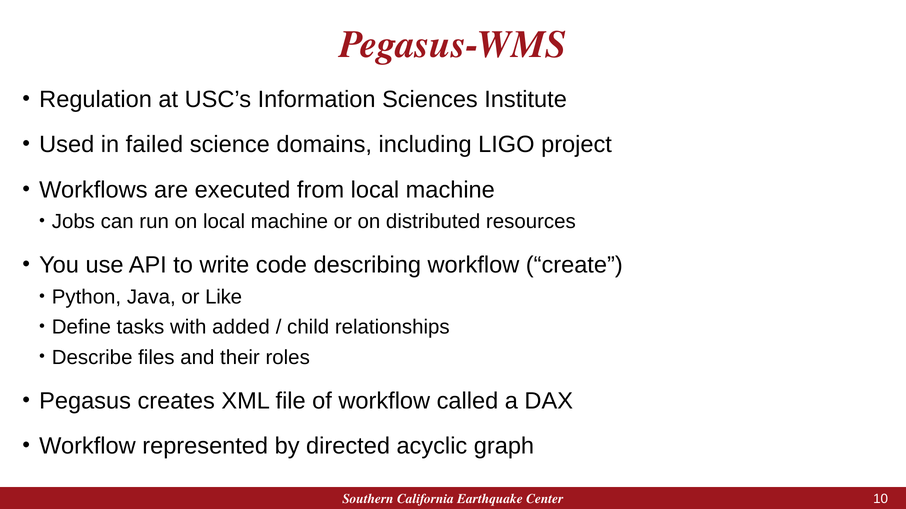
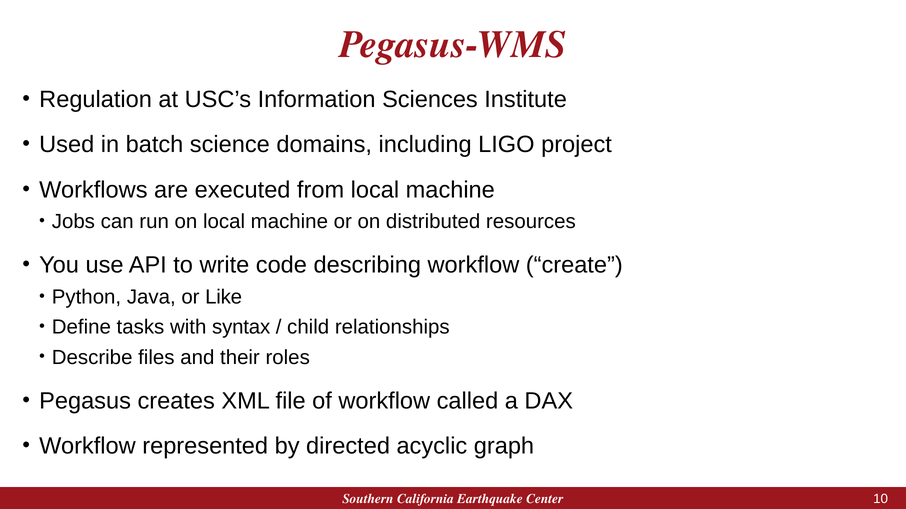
failed: failed -> batch (155, 145)
added: added -> syntax (241, 328)
